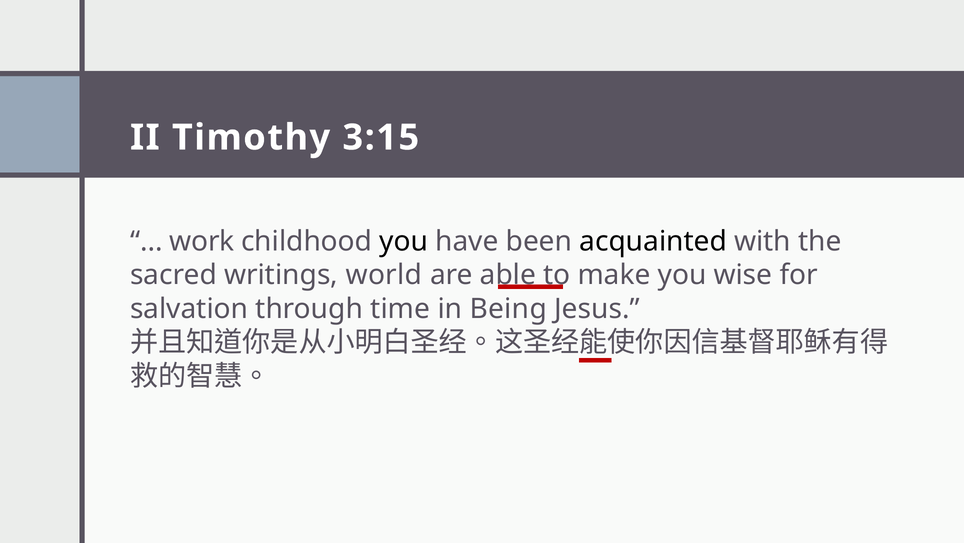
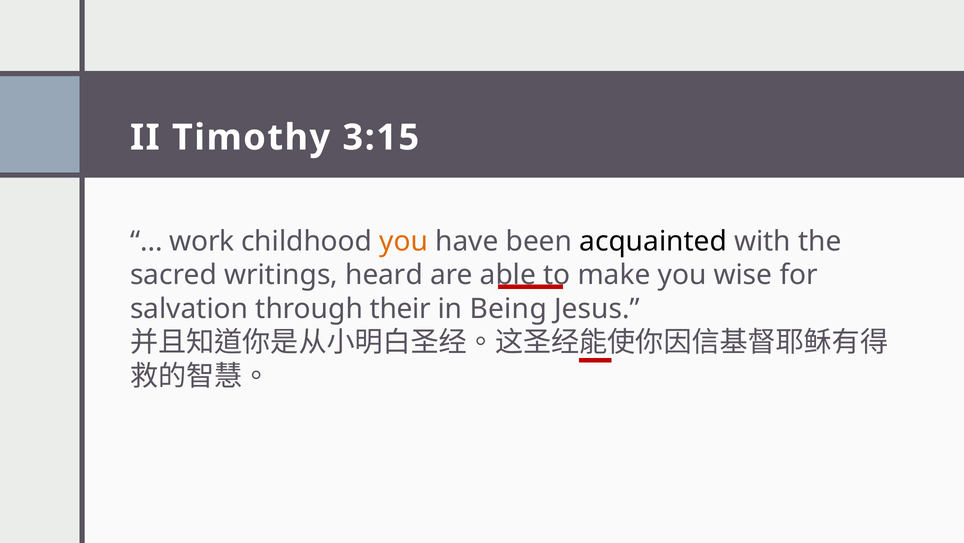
you colour: black -> orange (404, 241)
world: world -> heard (384, 275)
time: time -> their (400, 308)
